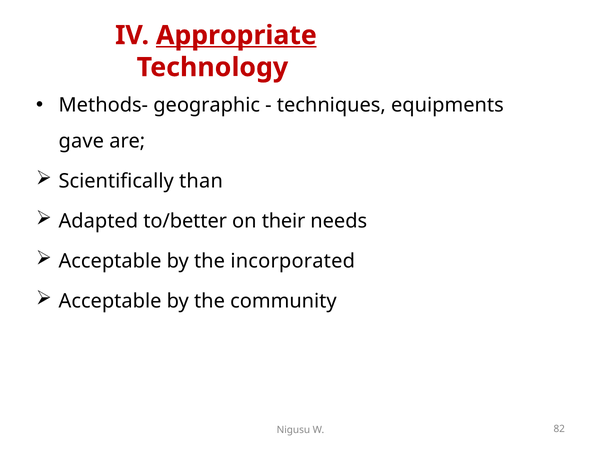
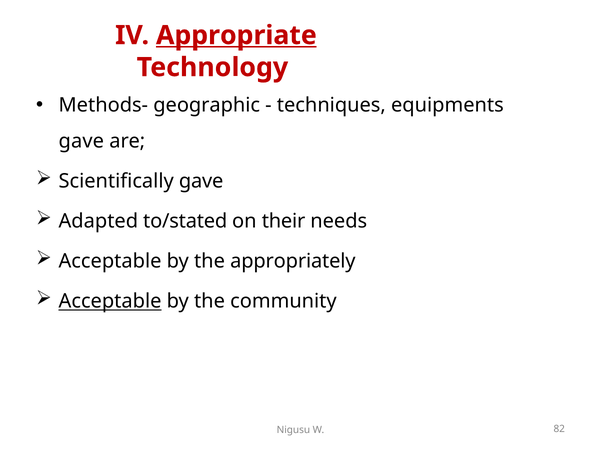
Scientifically than: than -> gave (201, 182)
to/better: to/better -> to/stated (185, 222)
incorporated: incorporated -> appropriately (293, 262)
Acceptable underline: none -> present (110, 302)
